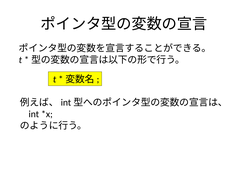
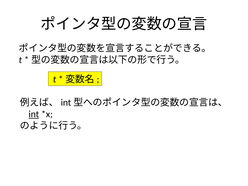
int underline: none -> present (34, 114)
